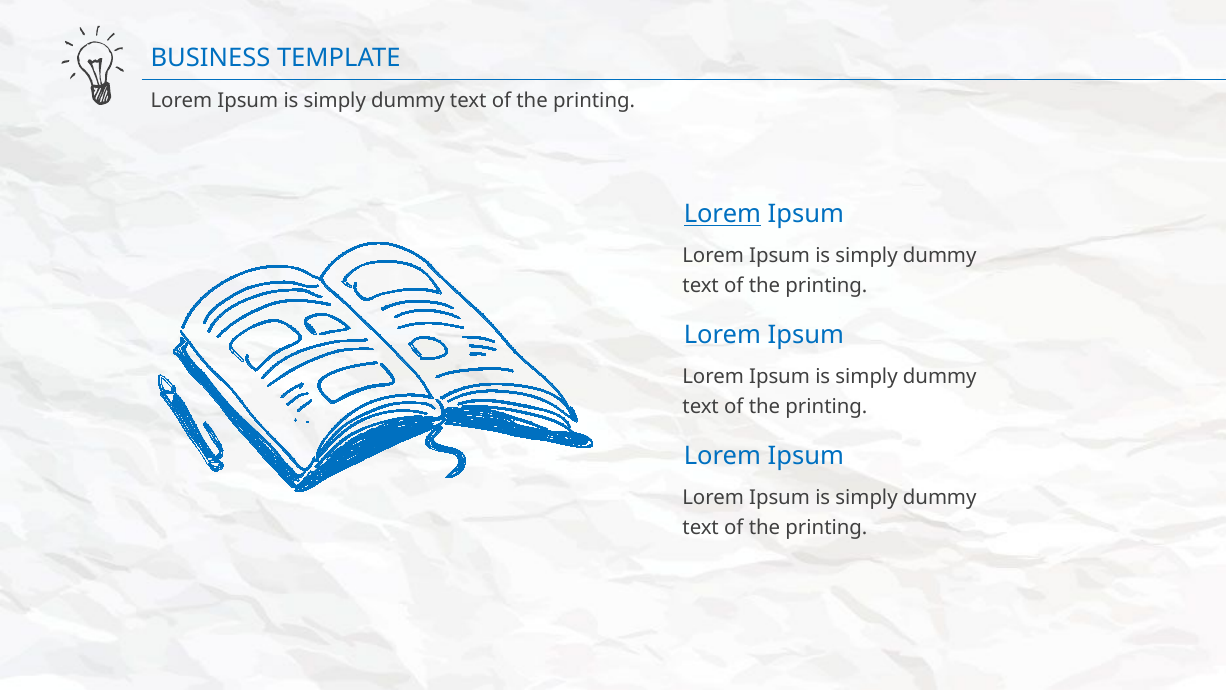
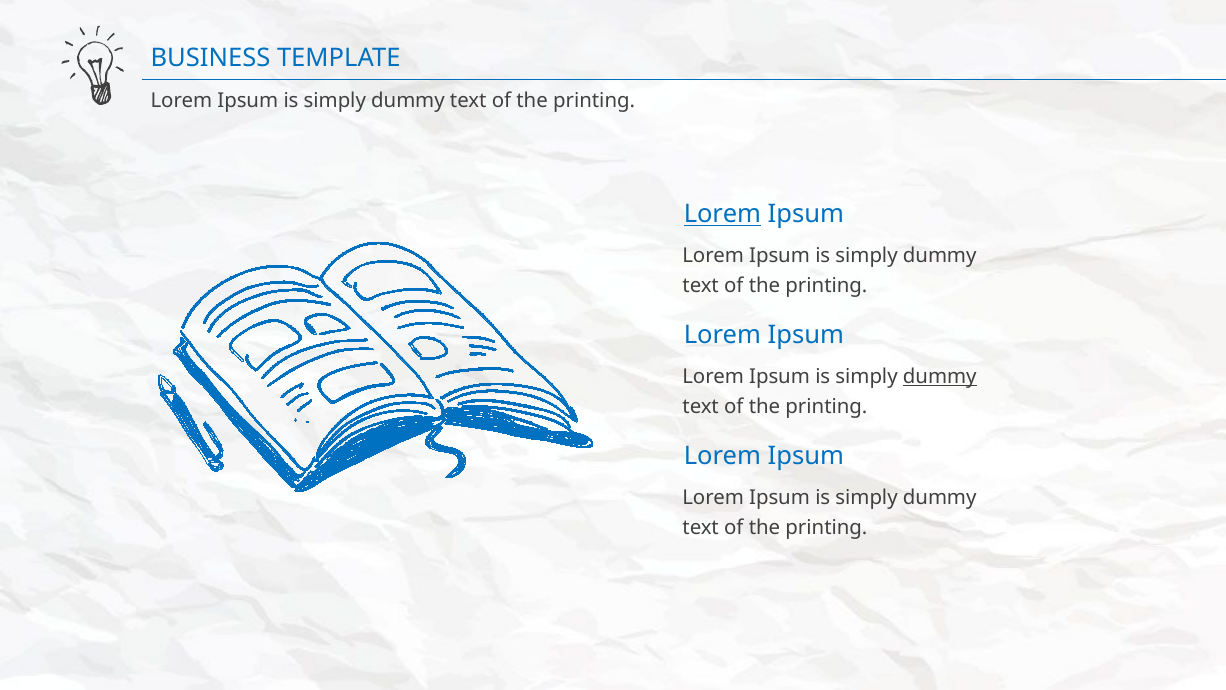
dummy underline: none -> present (940, 377)
